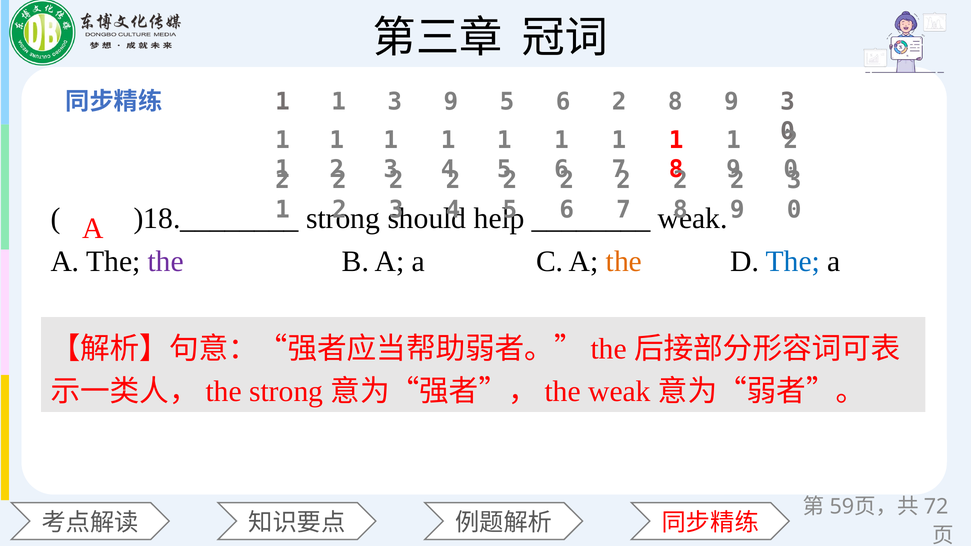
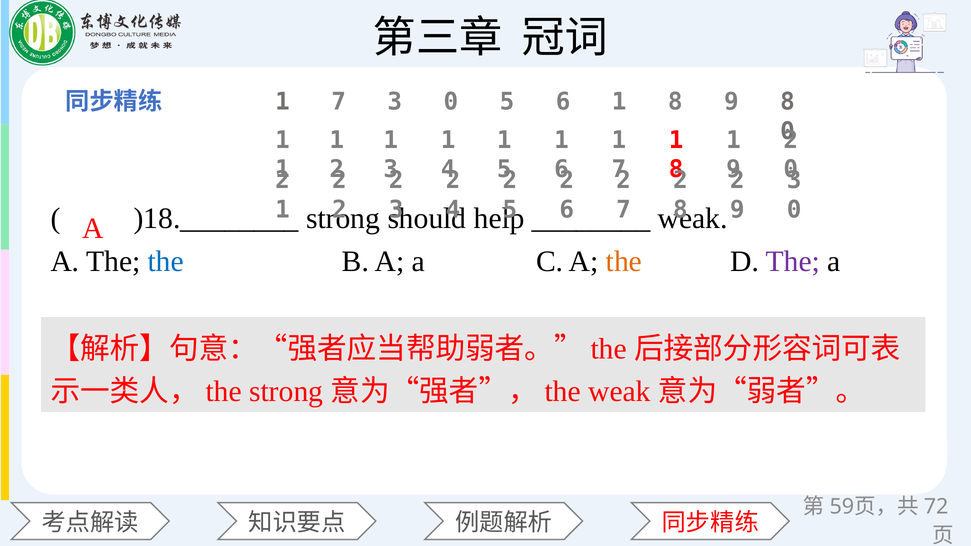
1: 1 -> 7 (339, 102)
9: 9 -> 0 (451, 102)
5 6 2: 2 -> 1 (619, 102)
9 3: 3 -> 8 (787, 102)
the colour: purple -> blue (166, 261)
The colour: blue -> purple (793, 261)
